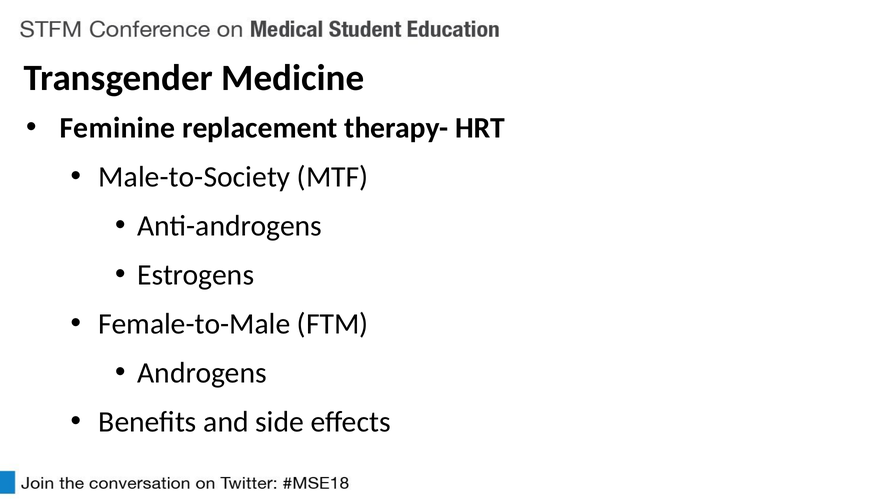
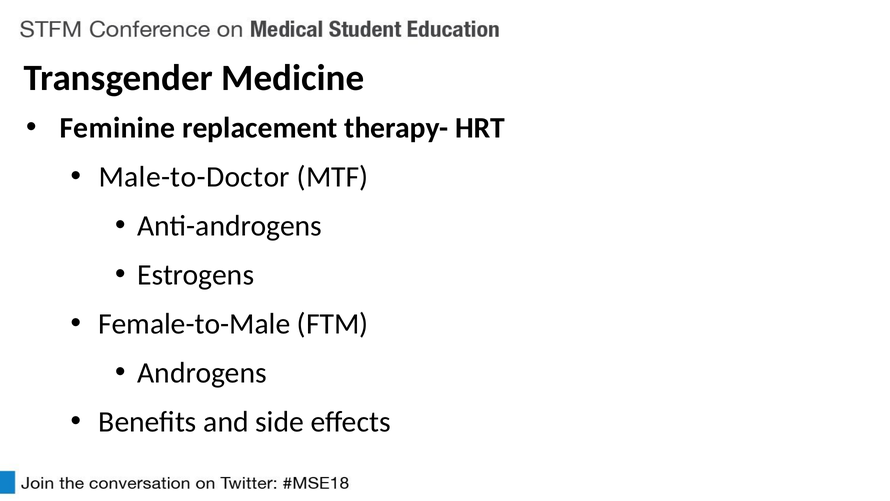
Male-to-Society: Male-to-Society -> Male-to-Doctor (194, 177)
